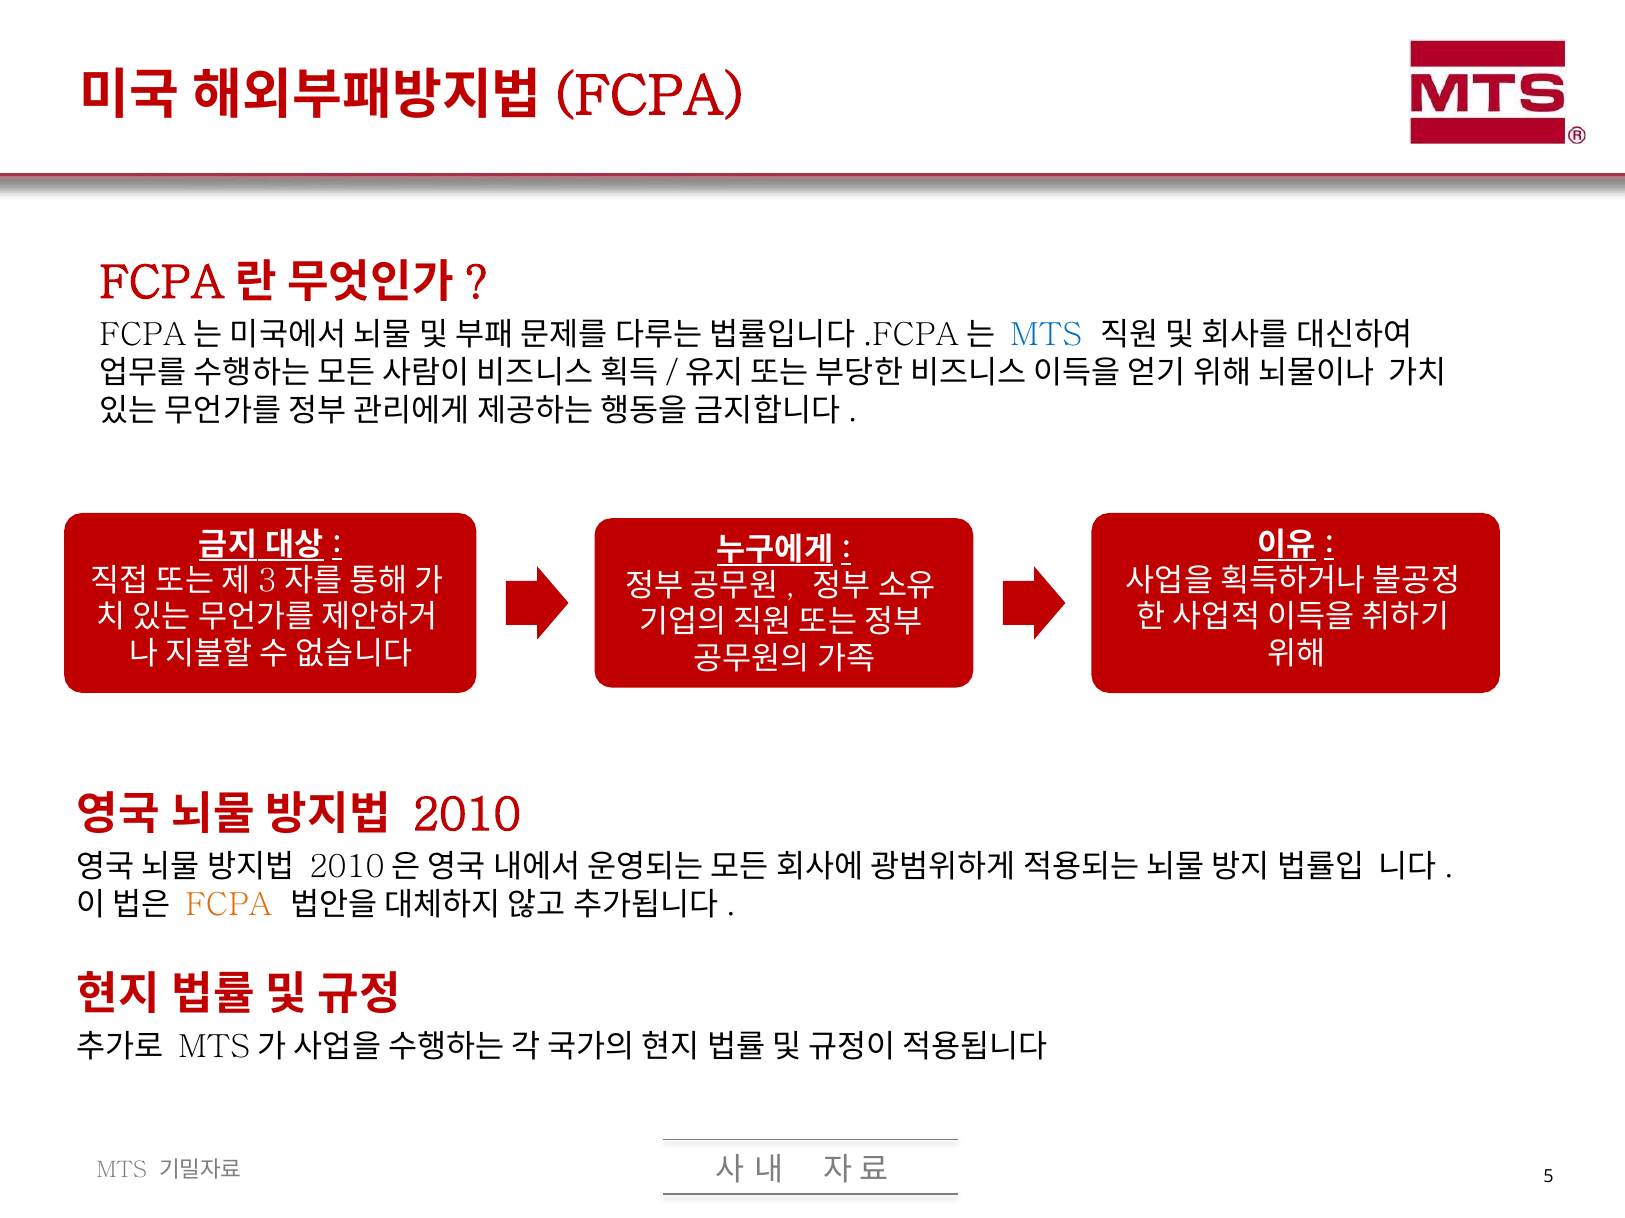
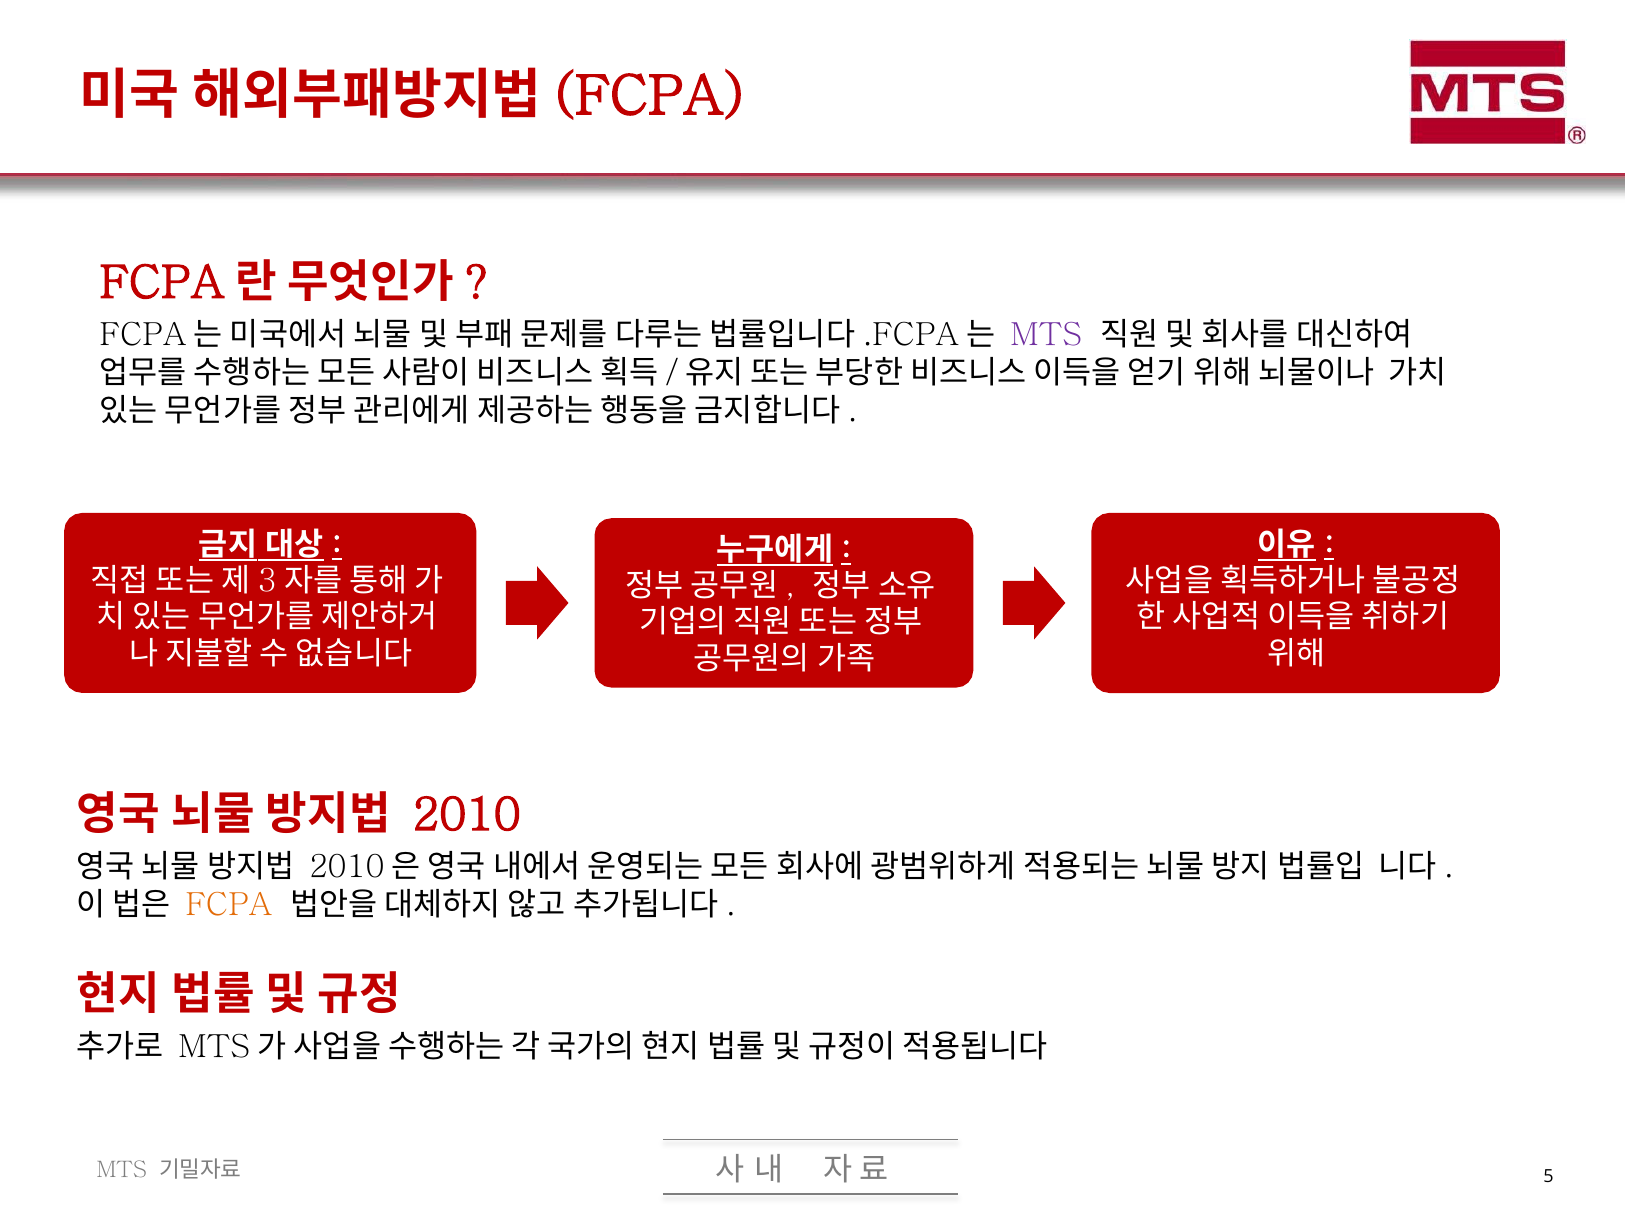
MTS colour: blue -> purple (1046, 335)
